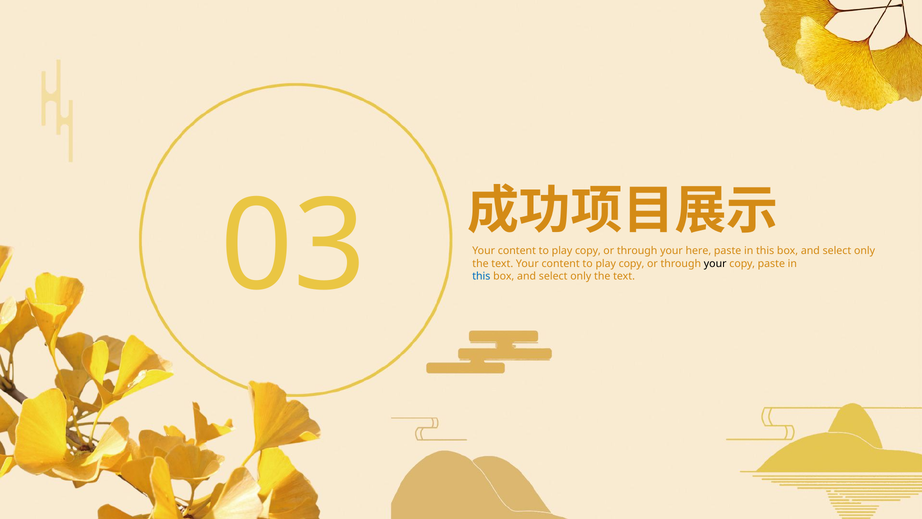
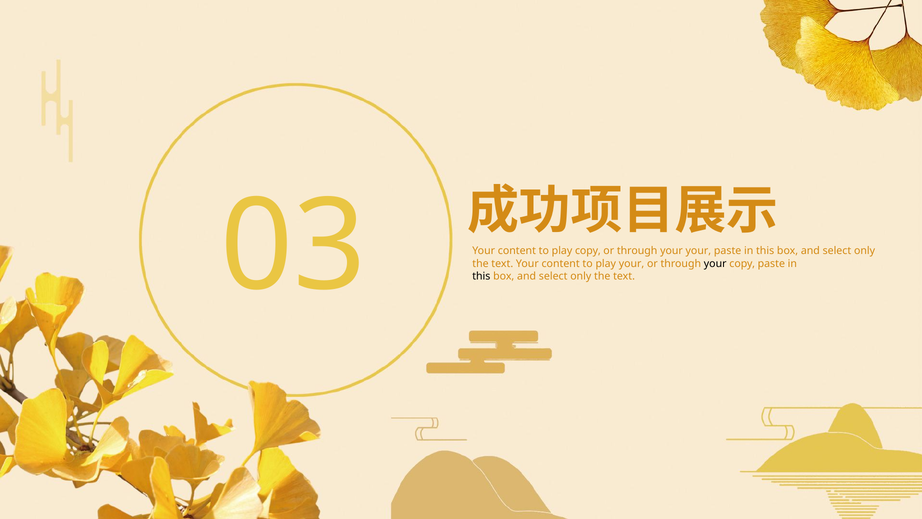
your here: here -> your (698, 251)
copy: copy -> your (632, 264)
this colour: blue -> black (481, 276)
